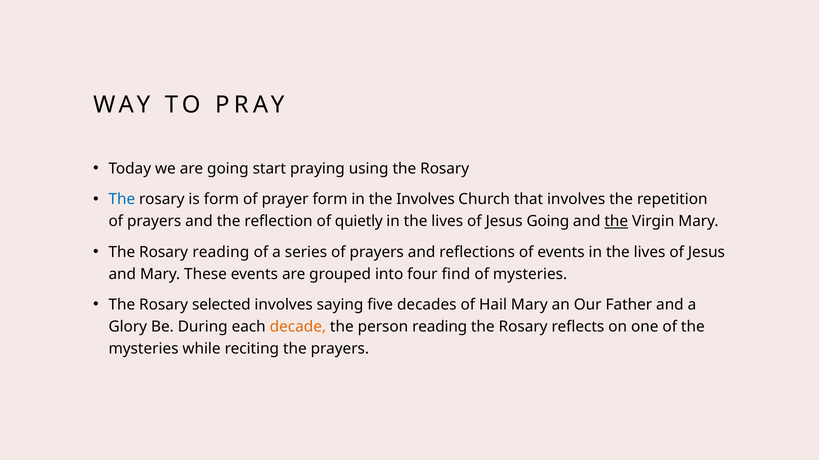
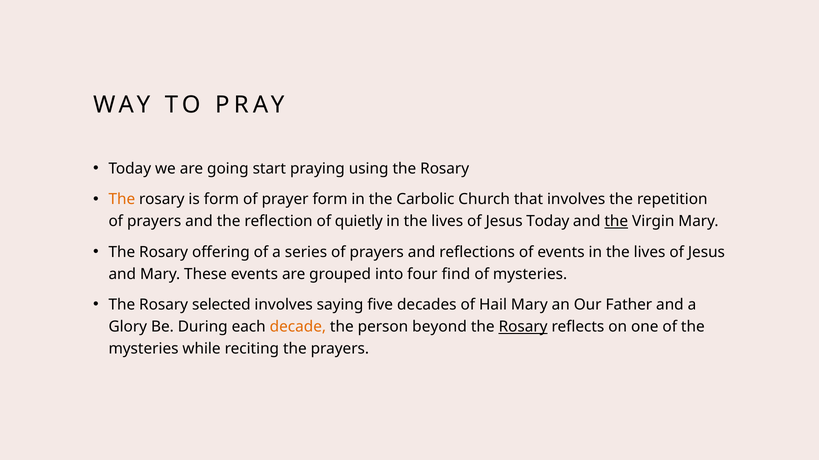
The colour: blue -> orange (122, 200)
the Involves: Involves -> Carbolic (425, 200)
Jesus Going: Going -> Today (548, 222)
Rosary reading: reading -> offering (221, 252)
person reading: reading -> beyond (440, 327)
Rosary underline: none -> present (523, 327)
